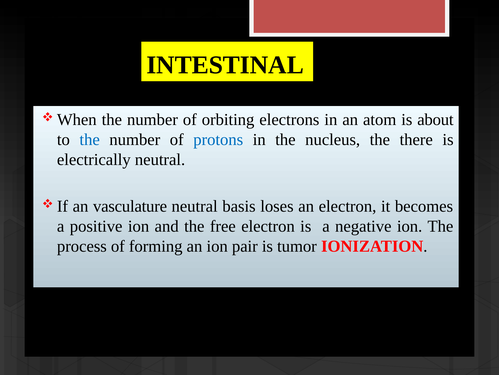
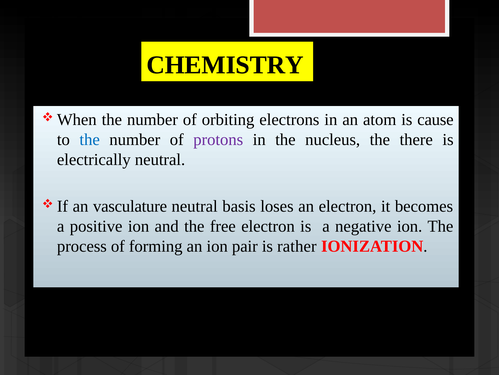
INTESTINAL: INTESTINAL -> CHEMISTRY (225, 65)
about: about -> cause (435, 119)
protons colour: blue -> purple (218, 139)
tumor: tumor -> rather (297, 246)
